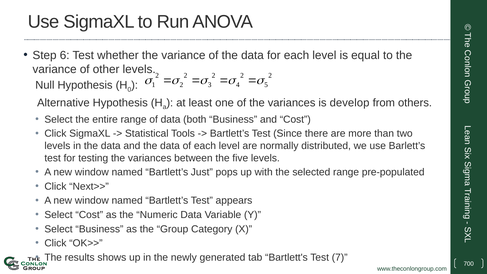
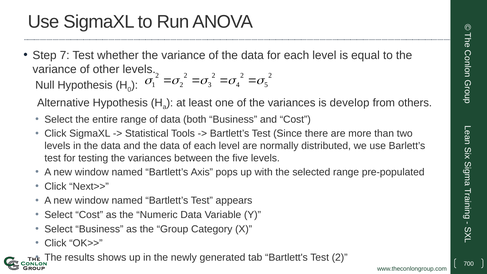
6: 6 -> 7 (65, 55)
Just: Just -> Axis (202, 172)
Test 7: 7 -> 2 (340, 257)
